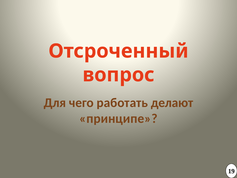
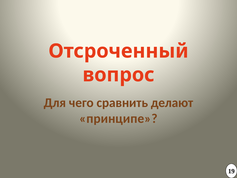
работать: работать -> сравнить (122, 103)
